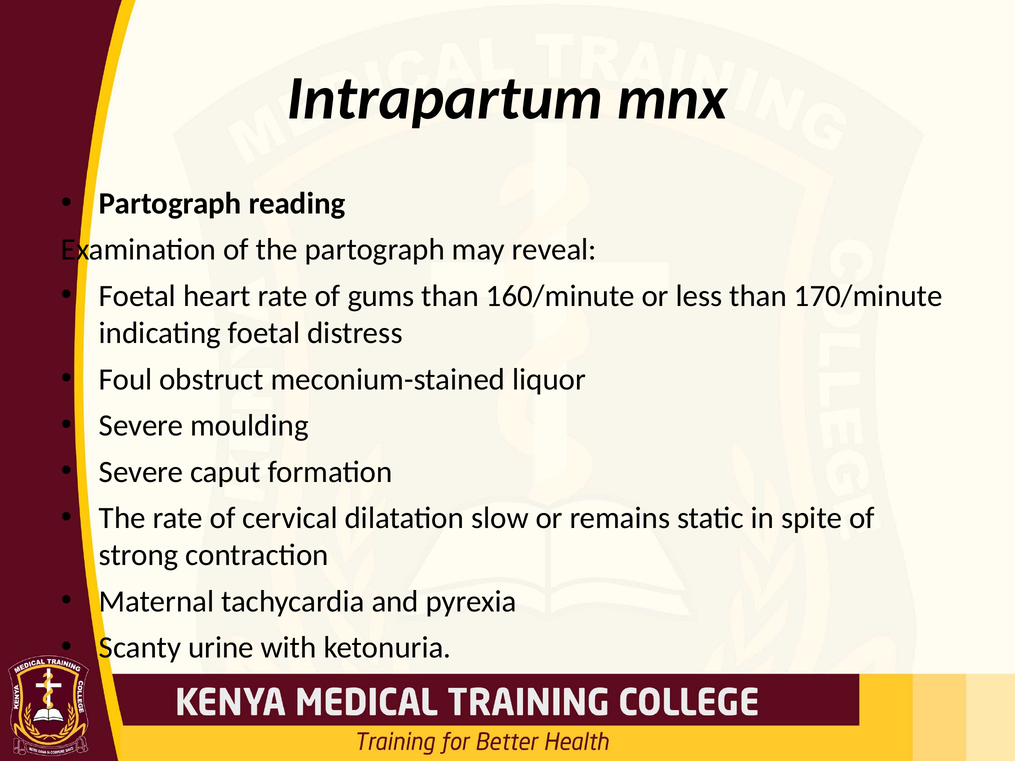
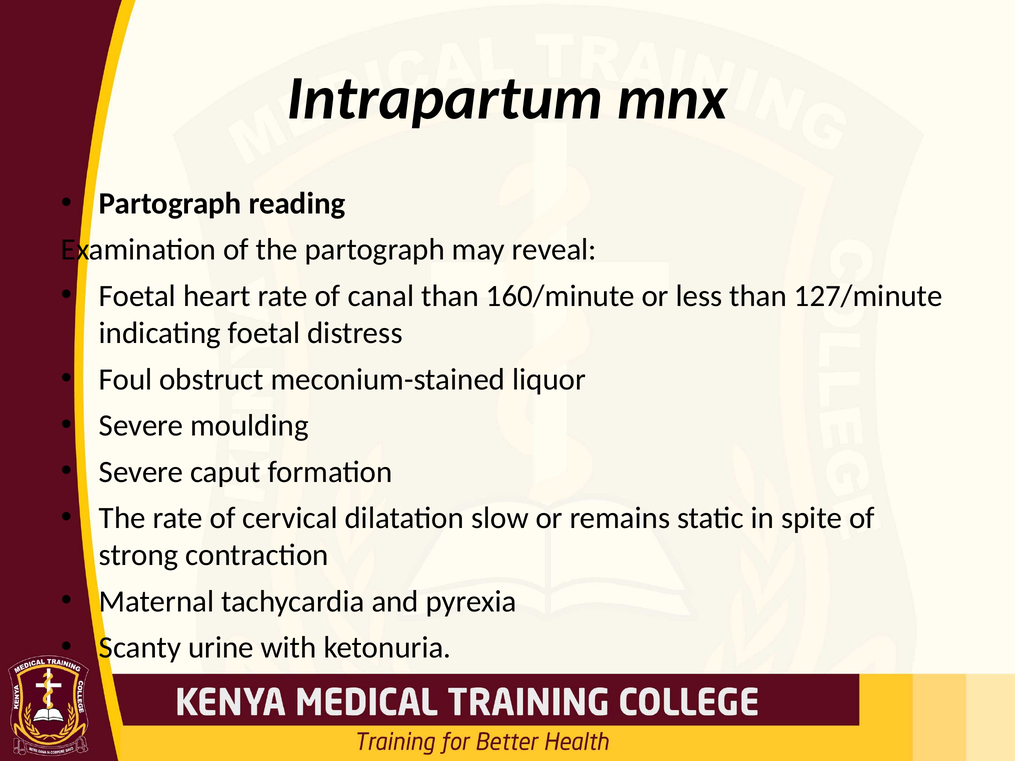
gums: gums -> canal (381, 296)
170/minute: 170/minute -> 127/minute (868, 296)
